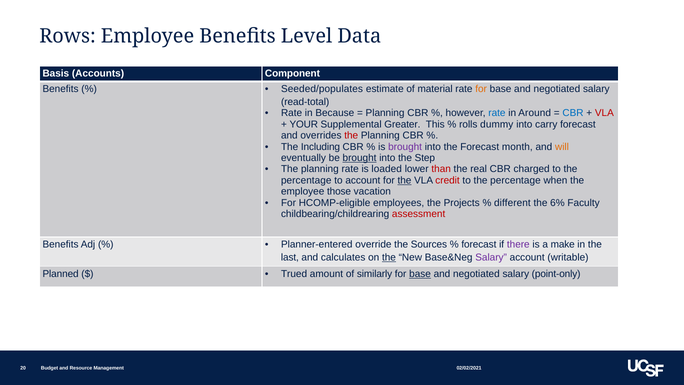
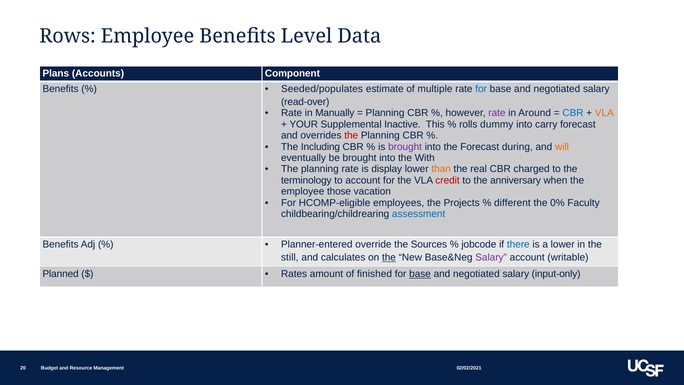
Basis: Basis -> Plans (56, 74)
material: material -> multiple (435, 89)
for colour: orange -> blue (481, 89)
read-total: read-total -> read-over (305, 102)
Because: Because -> Manually (335, 113)
rate colour: blue -> purple (497, 113)
VLA colour: red -> orange (604, 113)
Greater: Greater -> Inactive (402, 124)
month: month -> during (517, 147)
brought underline: present -> none (360, 158)
Step: Step -> With (425, 158)
loaded: loaded -> display (387, 169)
than colour: red -> orange (441, 169)
percentage: percentage -> terminology (306, 180)
the underline: present -> none (404, 180)
percentage: percentage -> anniversary (516, 180)
6%: 6% -> 0% (557, 203)
assessment colour: red -> blue (419, 214)
forecast: forecast -> jobcode (479, 244)
there colour: purple -> blue (518, 244)
a make: make -> lower (563, 244)
last: last -> still (290, 257)
Trued: Trued -> Rates (294, 274)
similarly: similarly -> finished (374, 274)
point-only: point-only -> input-only (556, 274)
